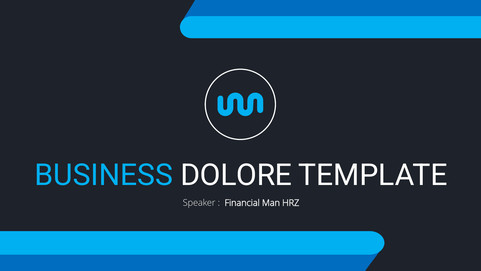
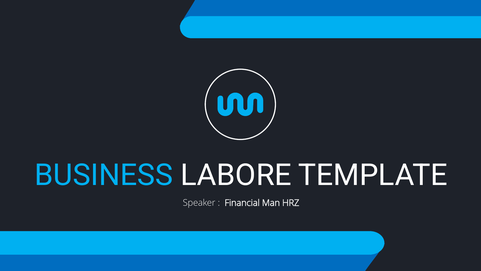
DOLORE: DOLORE -> LABORE (236, 175)
